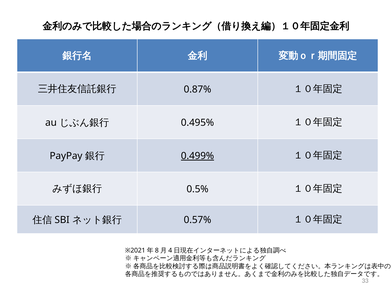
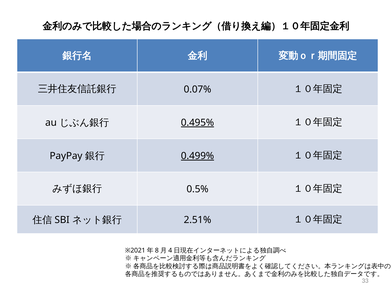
0.87%: 0.87% -> 0.07% (198, 89)
0.495% underline: none -> present (198, 123)
0.57%: 0.57% -> 2.51% (198, 220)
